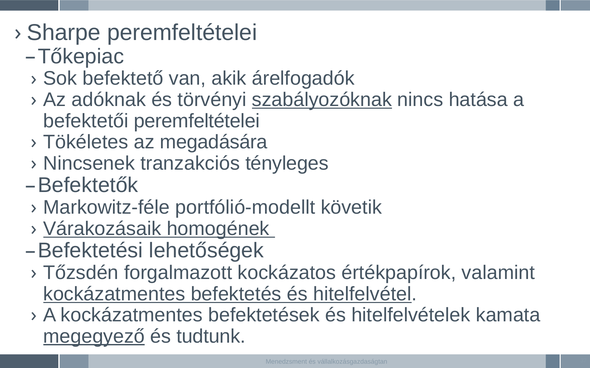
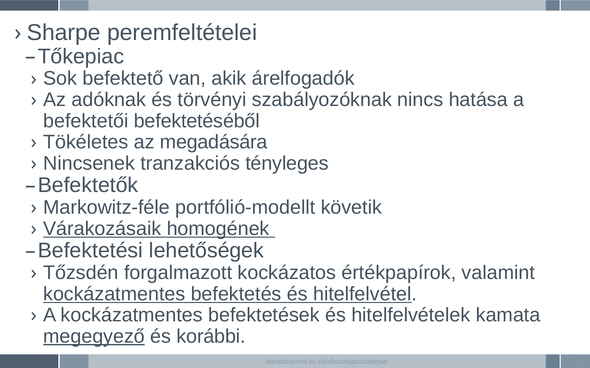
szabályozóknak underline: present -> none (322, 100)
befektetői peremfeltételei: peremfeltételei -> befektetéséből (197, 121)
tudtunk: tudtunk -> korábbi (211, 337)
